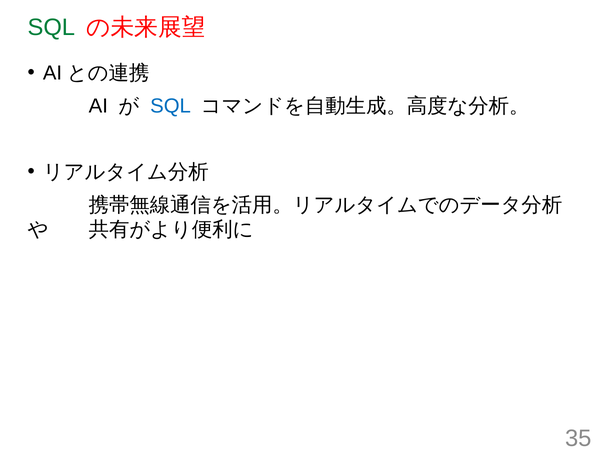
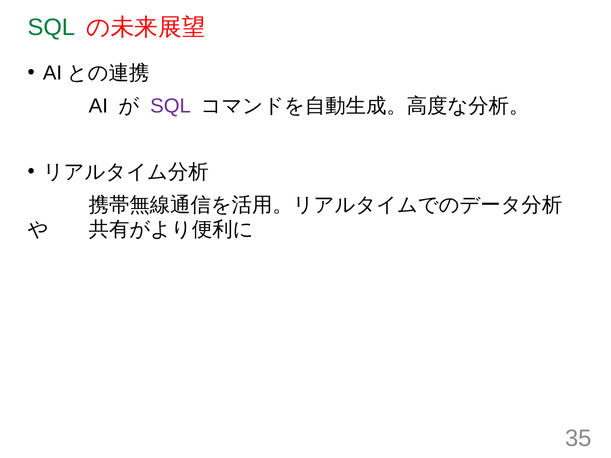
SQL colour: blue -> purple (171, 106)
